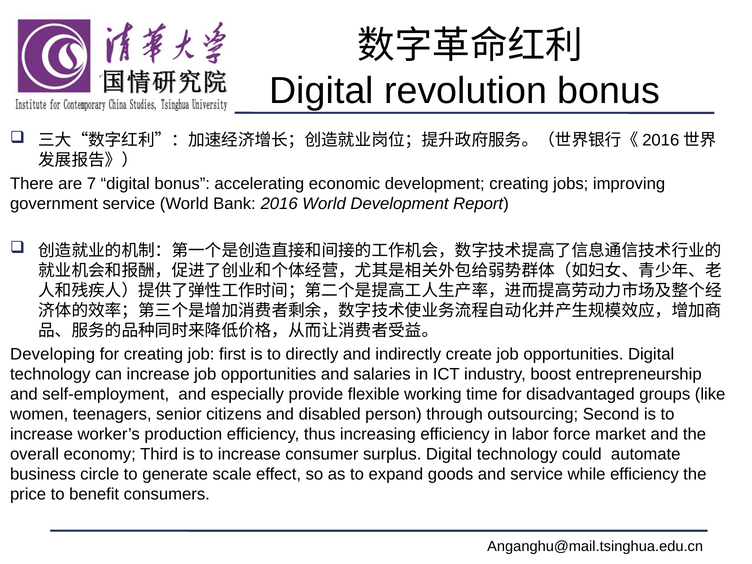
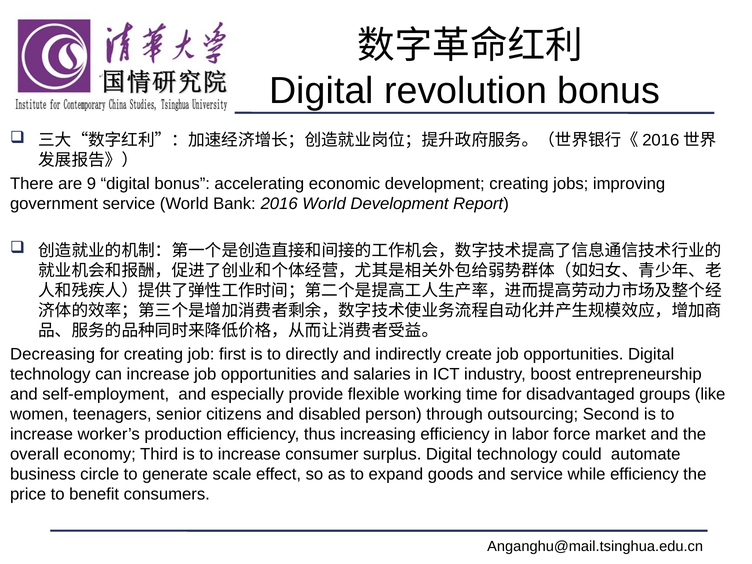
7: 7 -> 9 (91, 184)
Developing: Developing -> Decreasing (53, 354)
